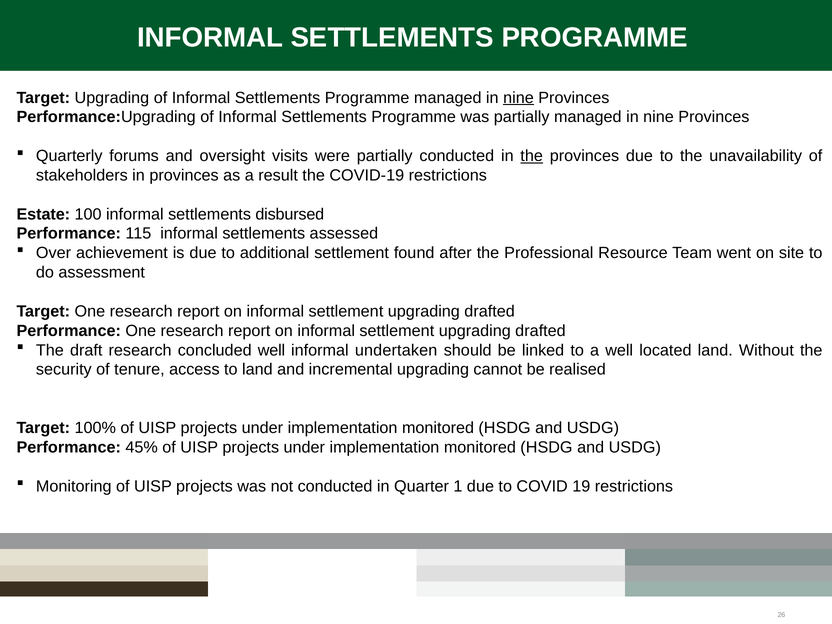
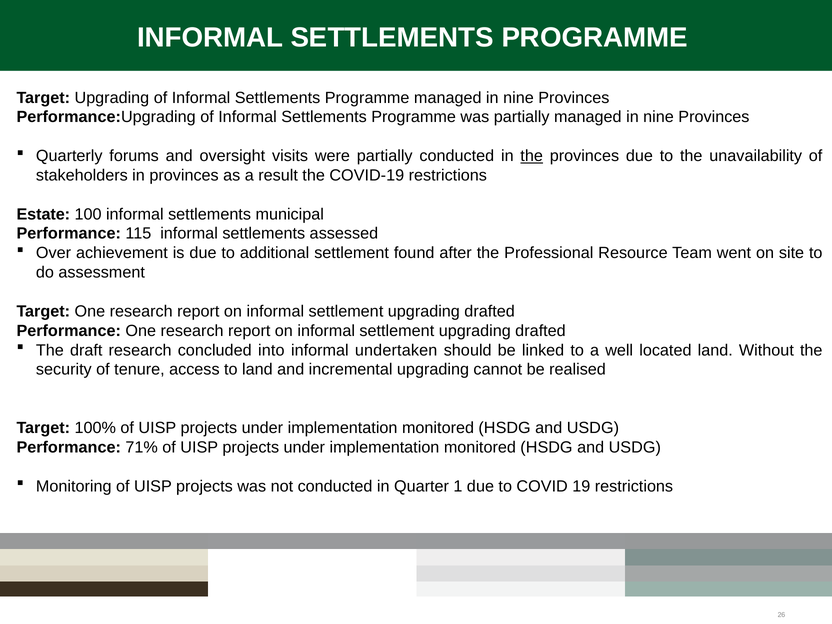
nine underline: present -> none (518, 98)
disbursed: disbursed -> municipal (290, 214)
concluded well: well -> into (271, 350)
45%: 45% -> 71% (142, 447)
